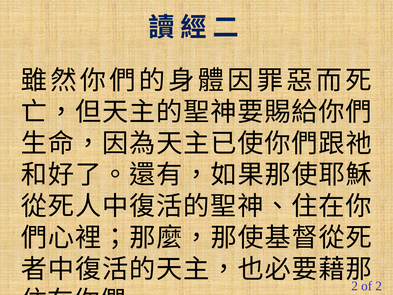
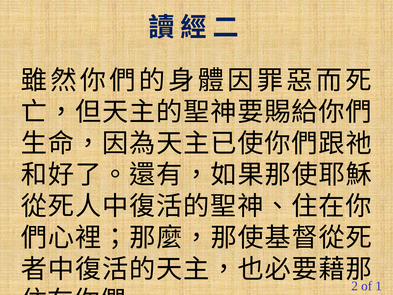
2: 2 -> 1 (379, 286)
